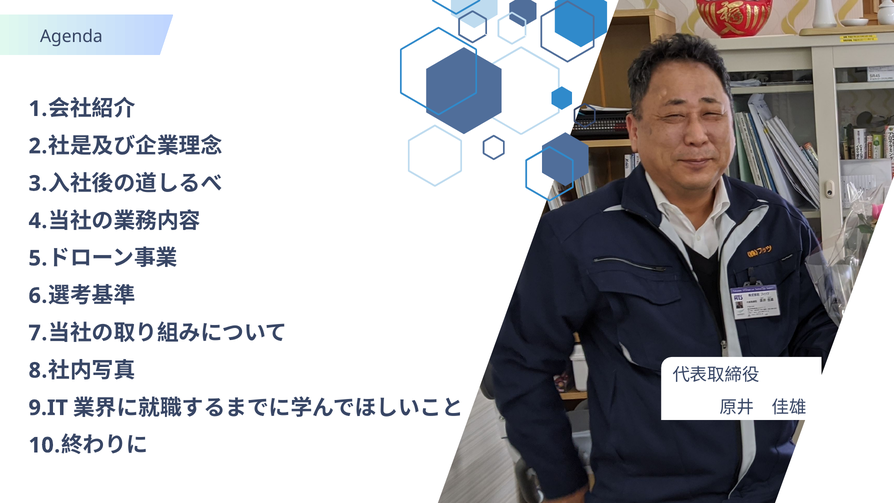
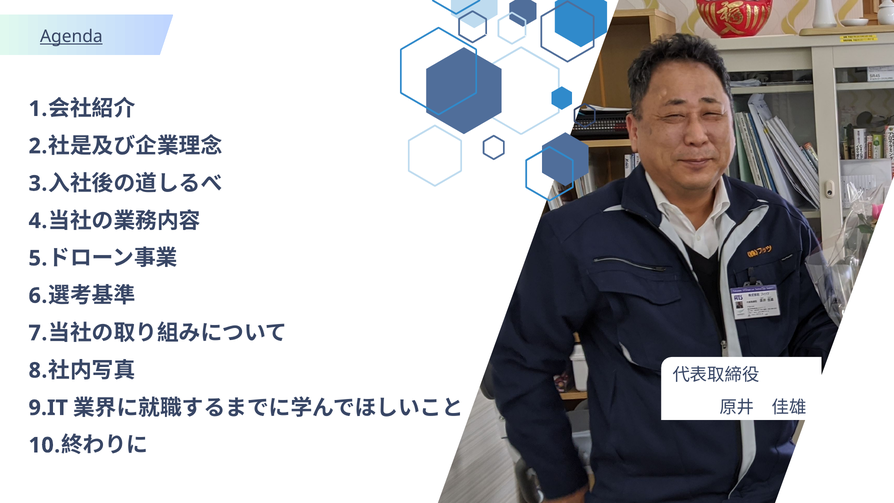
Agenda underline: none -> present (71, 36)
